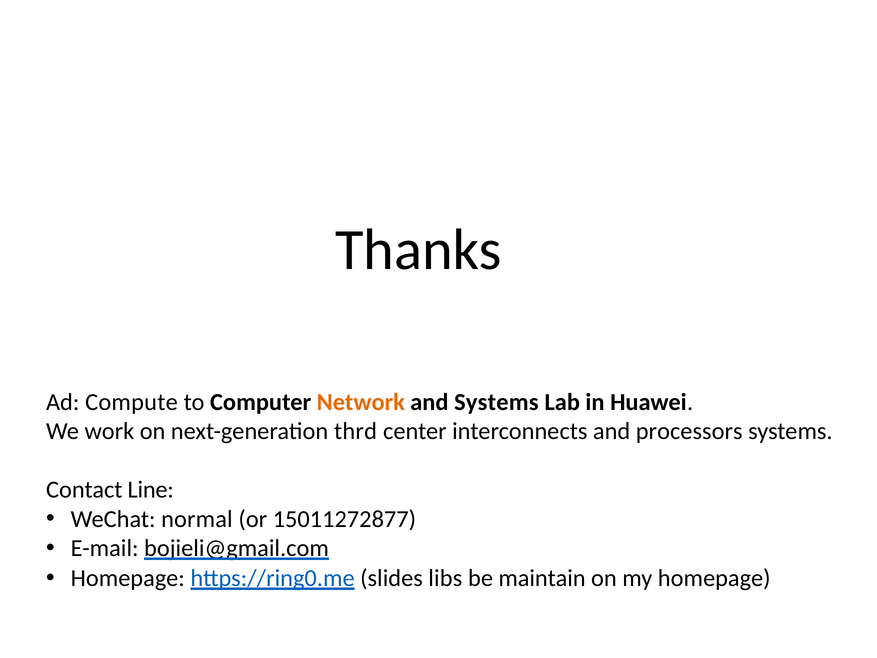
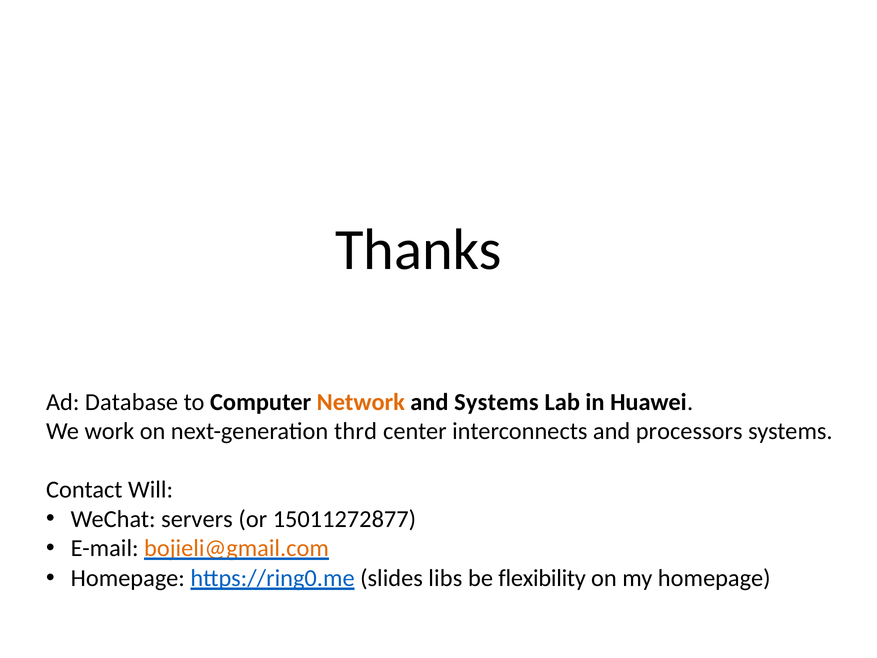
Compute: Compute -> Database (132, 402)
Line: Line -> Will (151, 490)
normal: normal -> servers (197, 519)
bojieli@gmail.com colour: black -> orange (236, 548)
maintain: maintain -> flexibility (542, 578)
